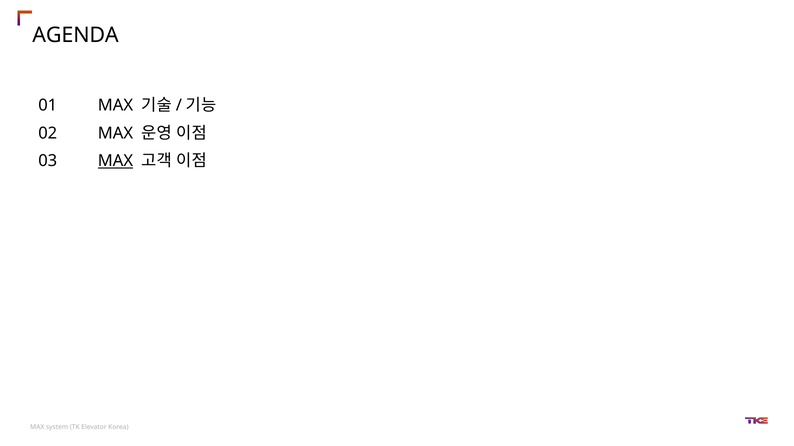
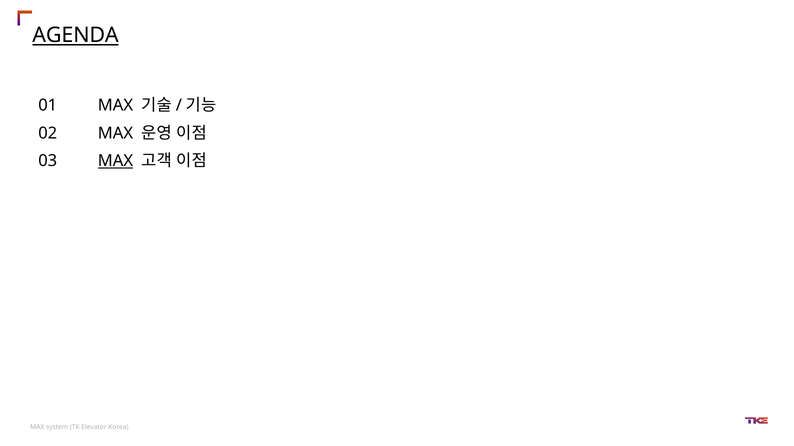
AGENDA underline: none -> present (76, 35)
